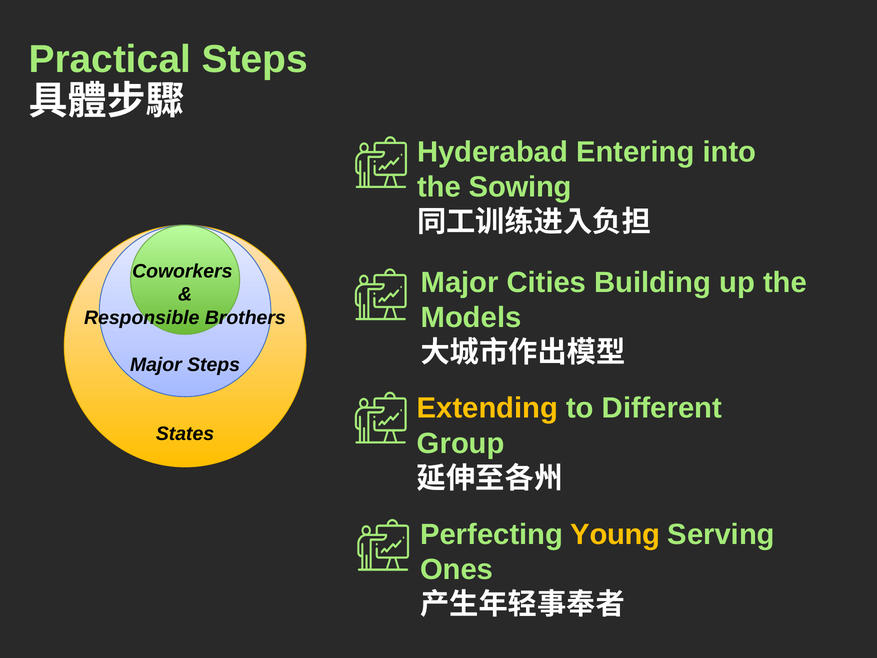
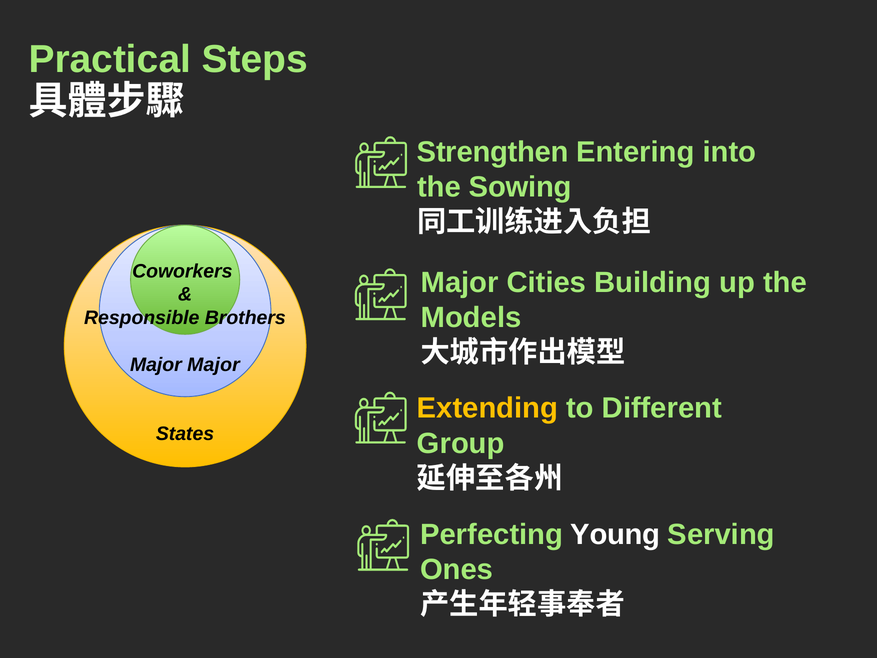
Hyderabad: Hyderabad -> Strengthen (493, 152)
Major Steps: Steps -> Major (213, 365)
Young colour: yellow -> white (615, 534)
